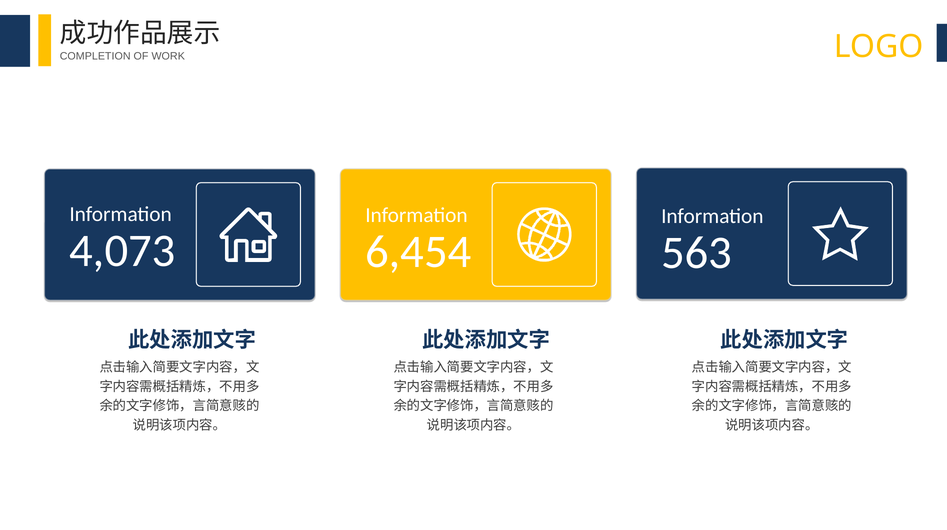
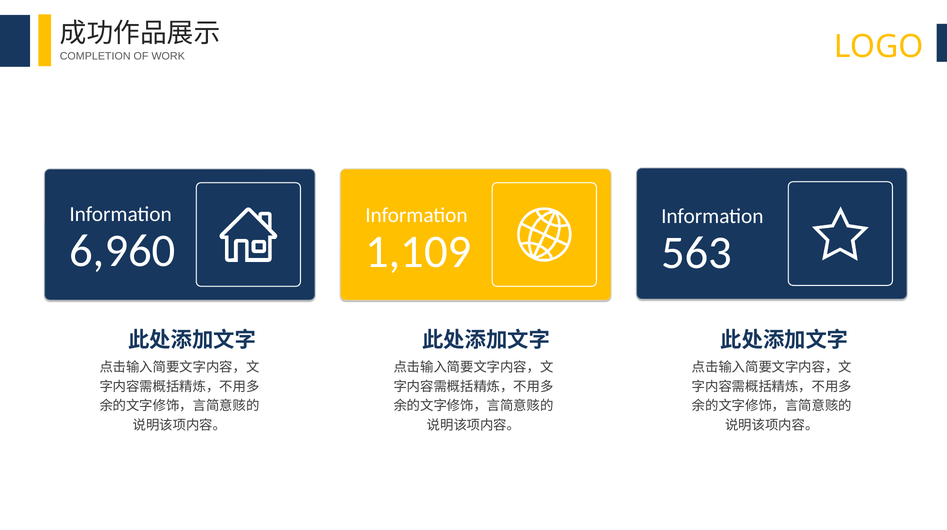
4,073: 4,073 -> 6,960 (122, 251)
6,454: 6,454 -> 1,109 (418, 252)
